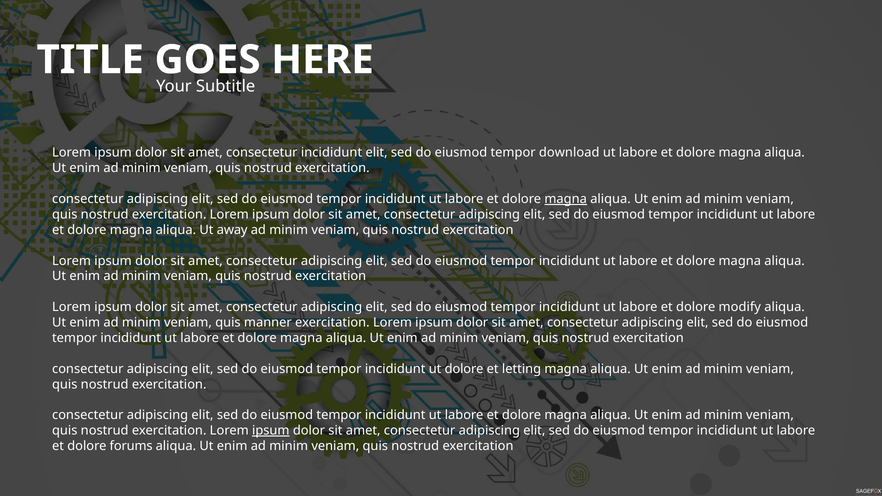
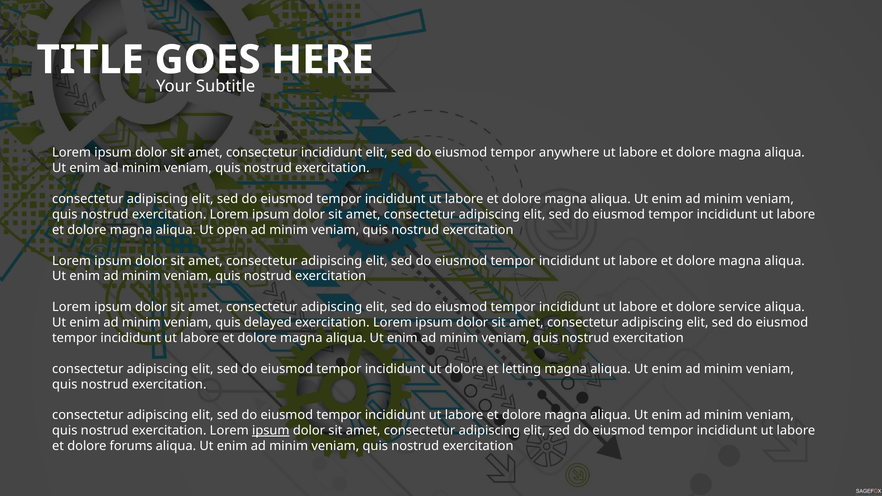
download: download -> anywhere (569, 153)
magna underline: present -> none (566, 199)
away: away -> open (232, 230)
modify: modify -> service (740, 307)
manner: manner -> delayed (268, 323)
